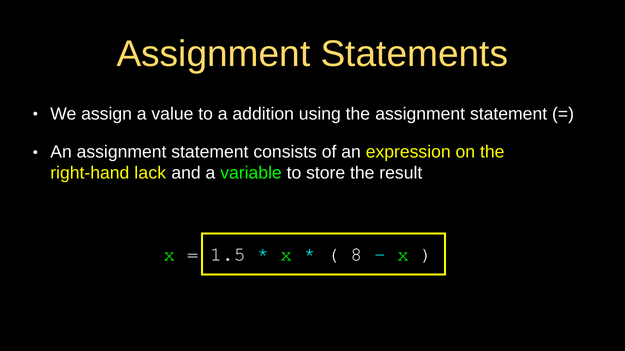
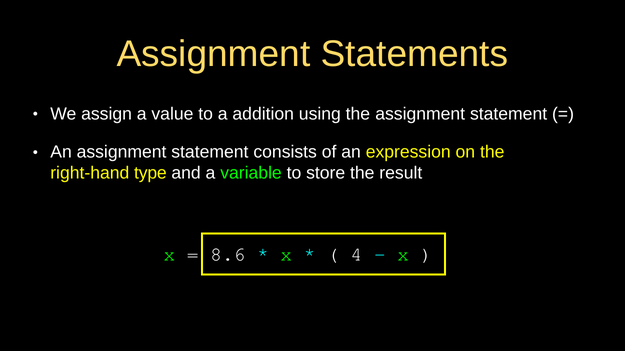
lack: lack -> type (150, 173)
1.5: 1.5 -> 8.6 (228, 255)
8: 8 -> 4 (356, 255)
